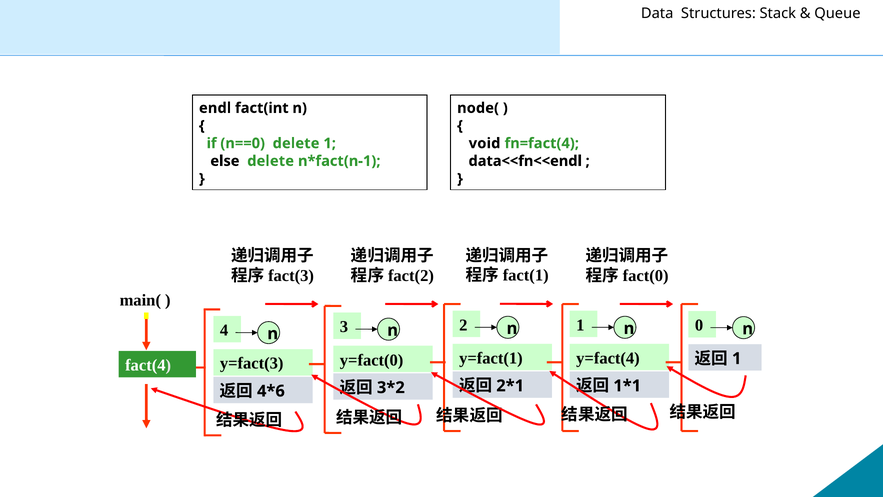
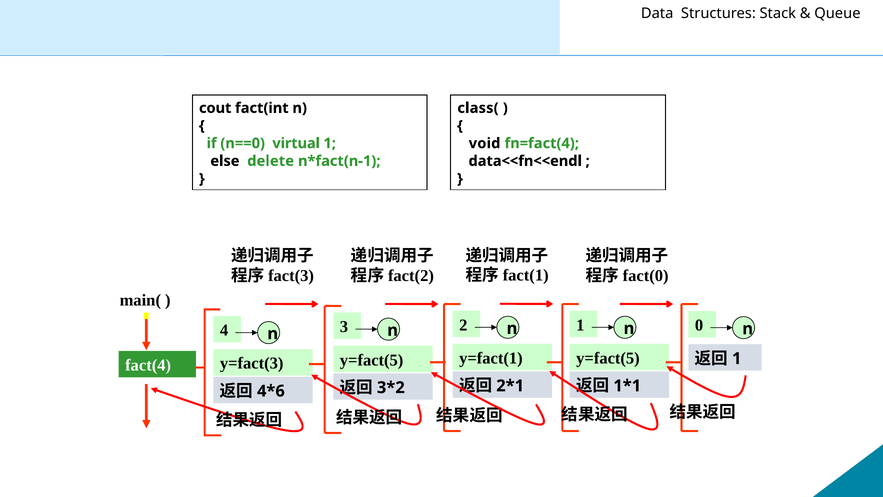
endl: endl -> cout (215, 108)
node(: node( -> class( (478, 108)
n==0 delete: delete -> virtual (296, 143)
y=fact(4: y=fact(4 -> y=fact(5 (608, 358)
y=fact(0: y=fact(0 -> y=fact(5 (372, 360)
